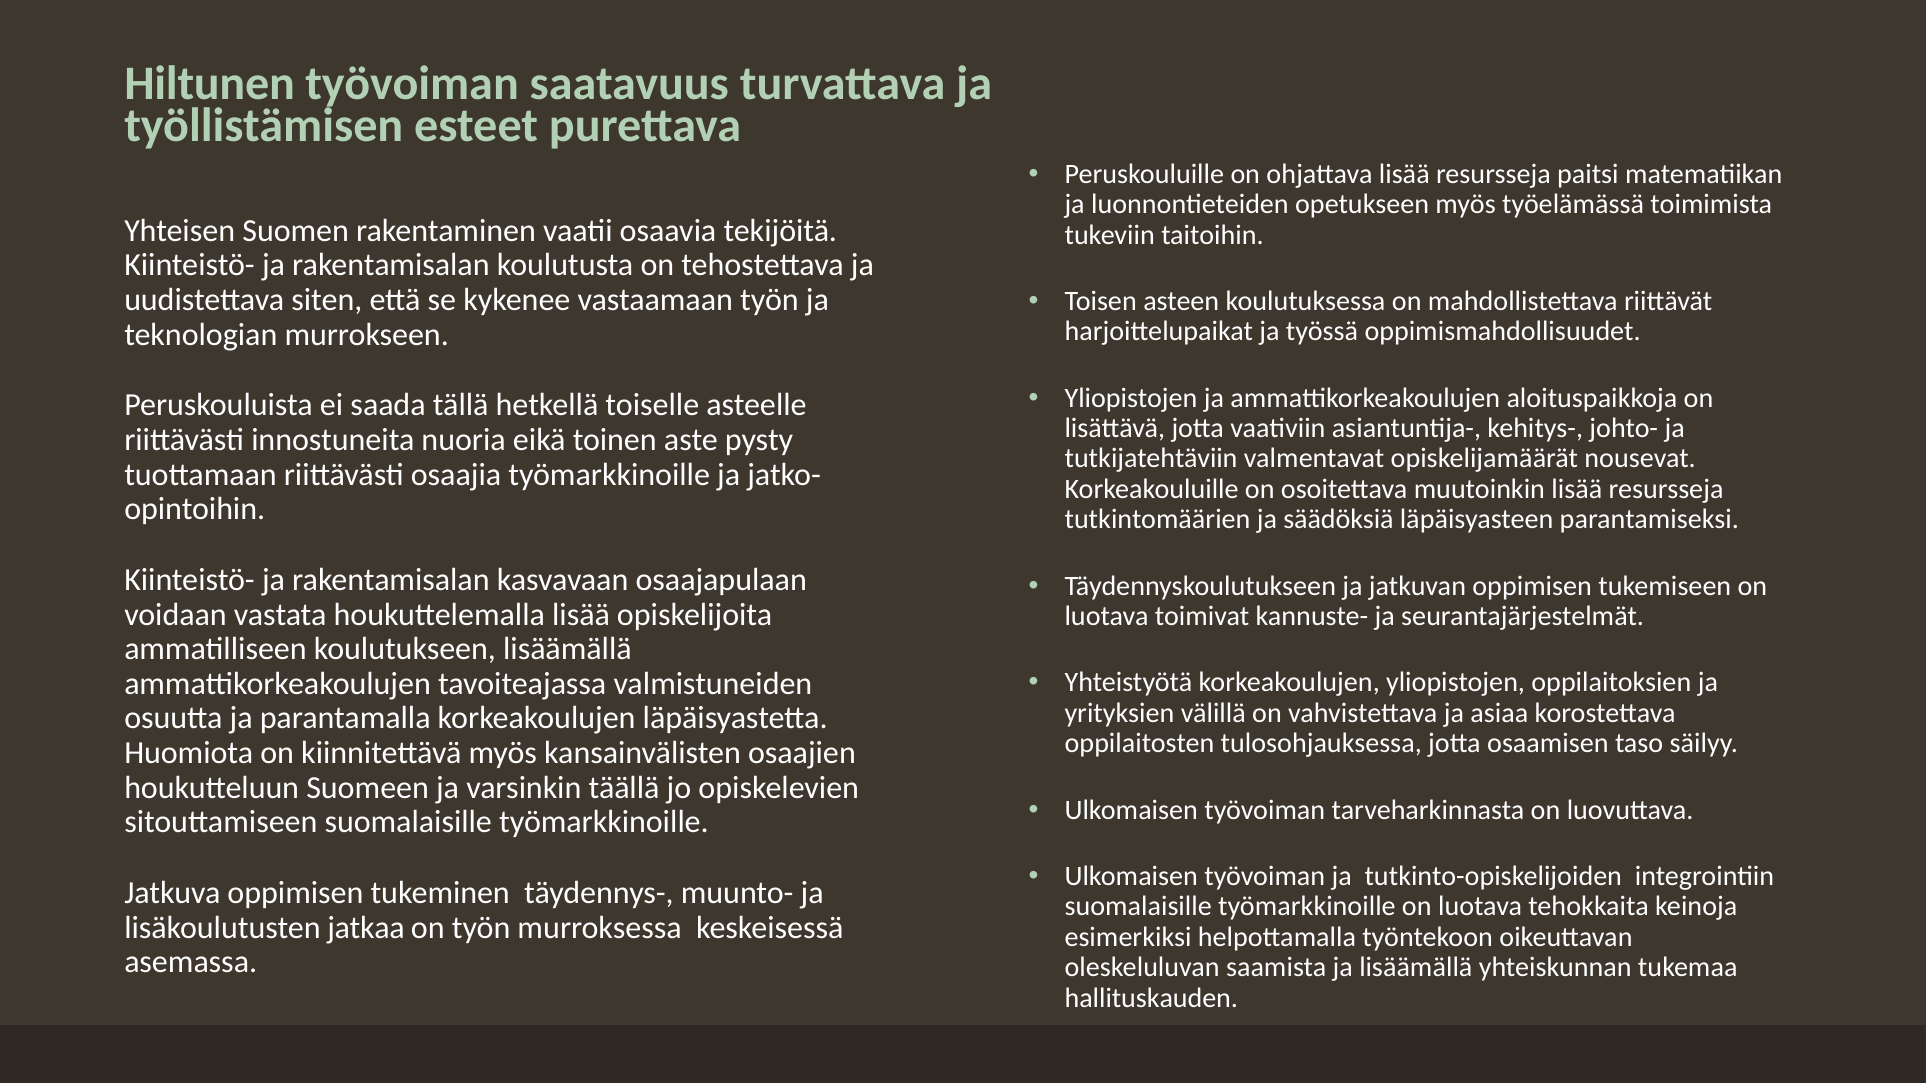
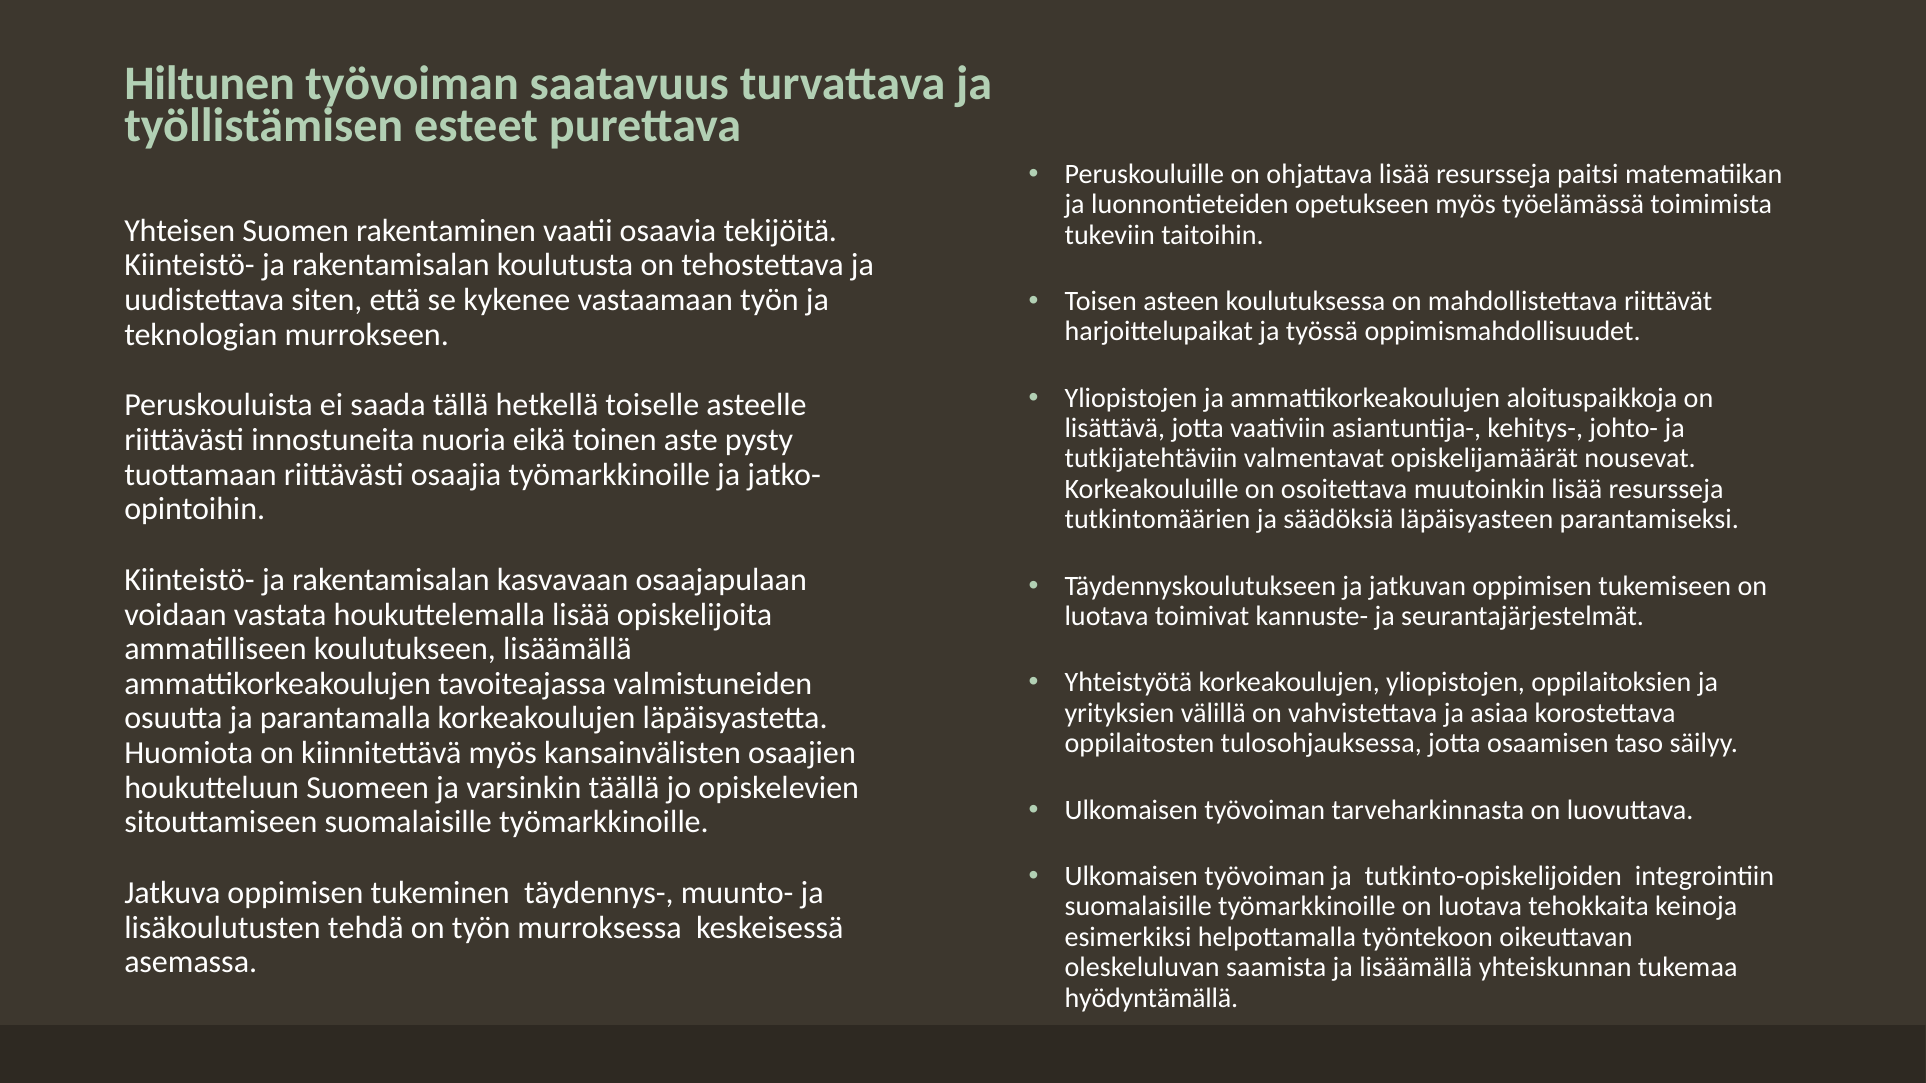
jatkaa: jatkaa -> tehdä (366, 928)
hallituskauden: hallituskauden -> hyödyntämällä (1151, 998)
